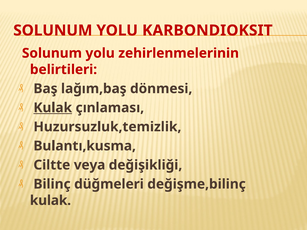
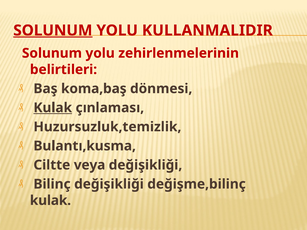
SOLUNUM underline: none -> present (53, 30)
KARBONDIOKSIT: KARBONDIOKSIT -> KULLANMALIDIR (207, 30)
lağım,baş: lağım,baş -> koma,baş (94, 89)
Bilinç düğmeleri: düğmeleri -> değişikliği (109, 184)
